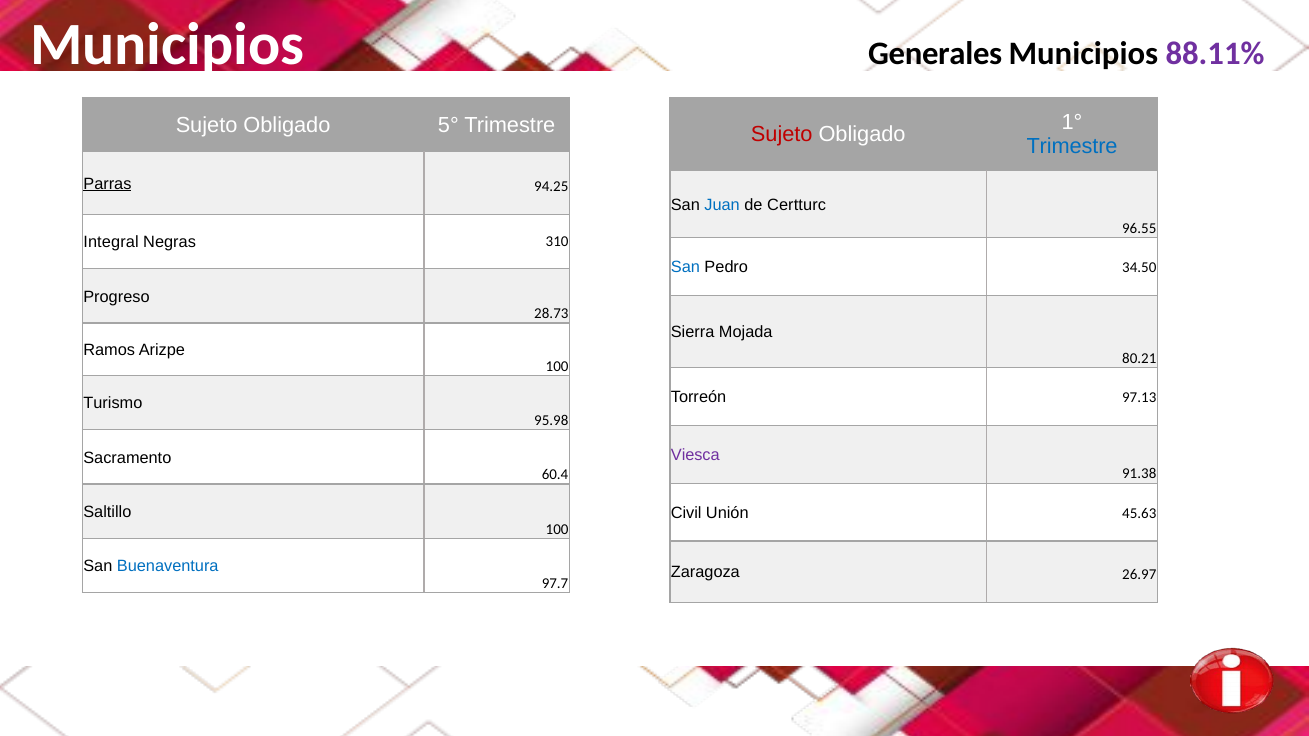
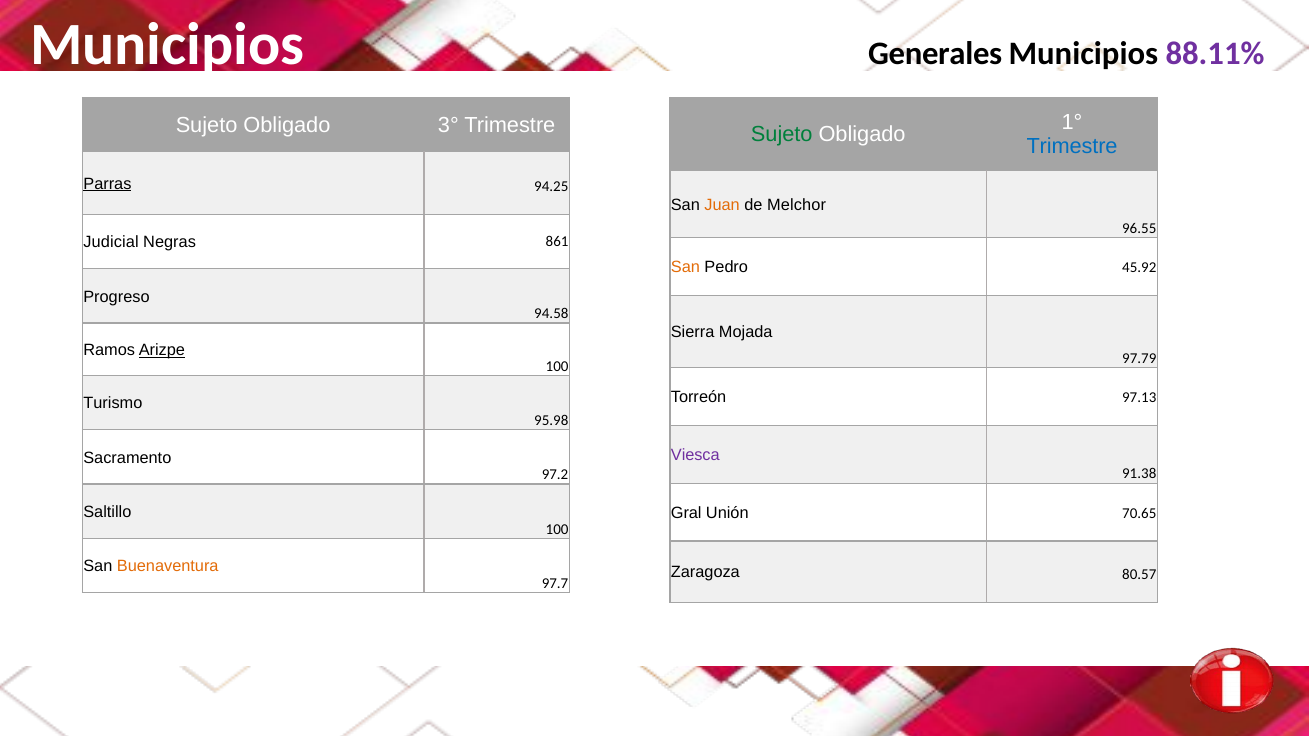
5°: 5° -> 3° (448, 125)
Sujeto colour: red -> green (782, 134)
Juan colour: blue -> orange (722, 205)
Certturc: Certturc -> Melchor (797, 205)
Integral: Integral -> Judicial (111, 242)
310: 310 -> 861 (557, 241)
San colour: blue -> orange (685, 267)
34.50: 34.50 -> 45.92 (1139, 268)
28.73: 28.73 -> 94.58 (551, 314)
Arizpe underline: none -> present (162, 350)
80.21: 80.21 -> 97.79 (1139, 359)
60.4: 60.4 -> 97.2 (555, 475)
Civil: Civil -> Gral (686, 513)
45.63: 45.63 -> 70.65 (1139, 514)
Buenaventura colour: blue -> orange (168, 567)
26.97: 26.97 -> 80.57 (1139, 575)
